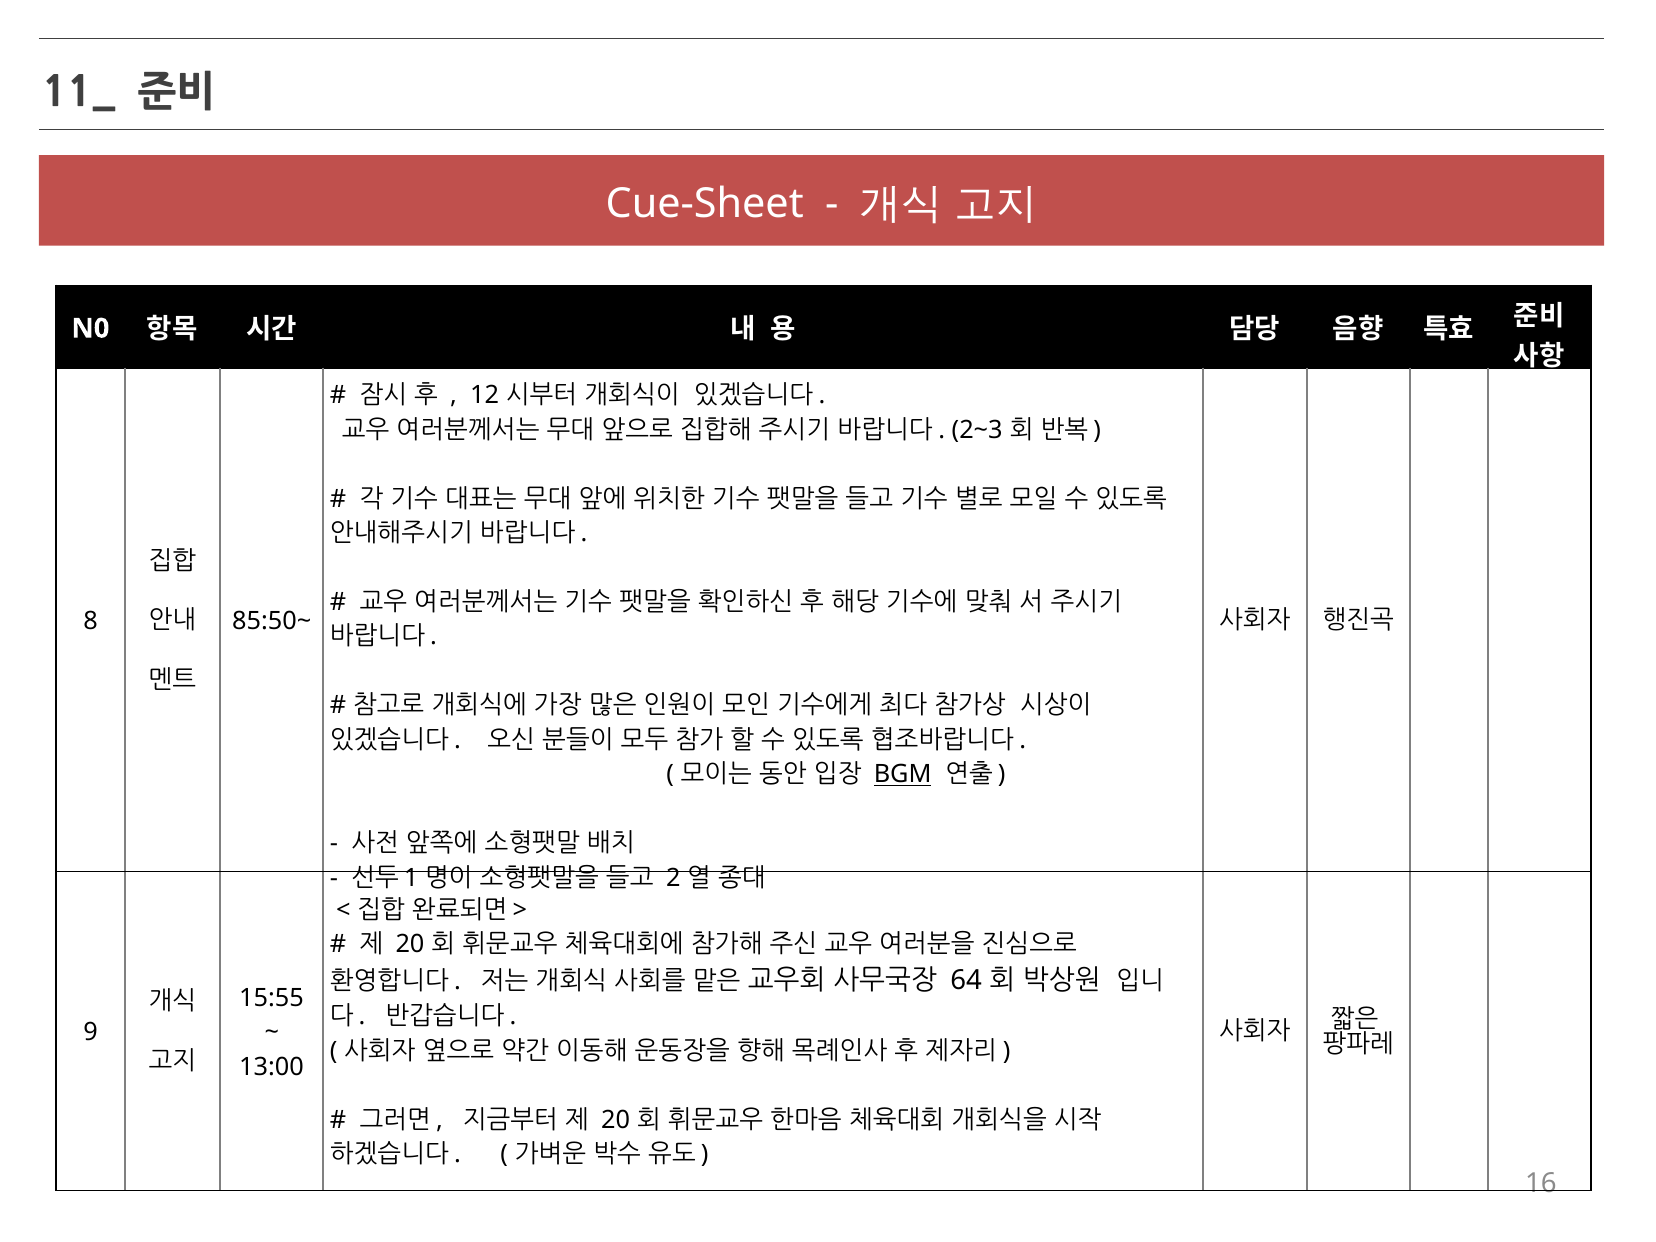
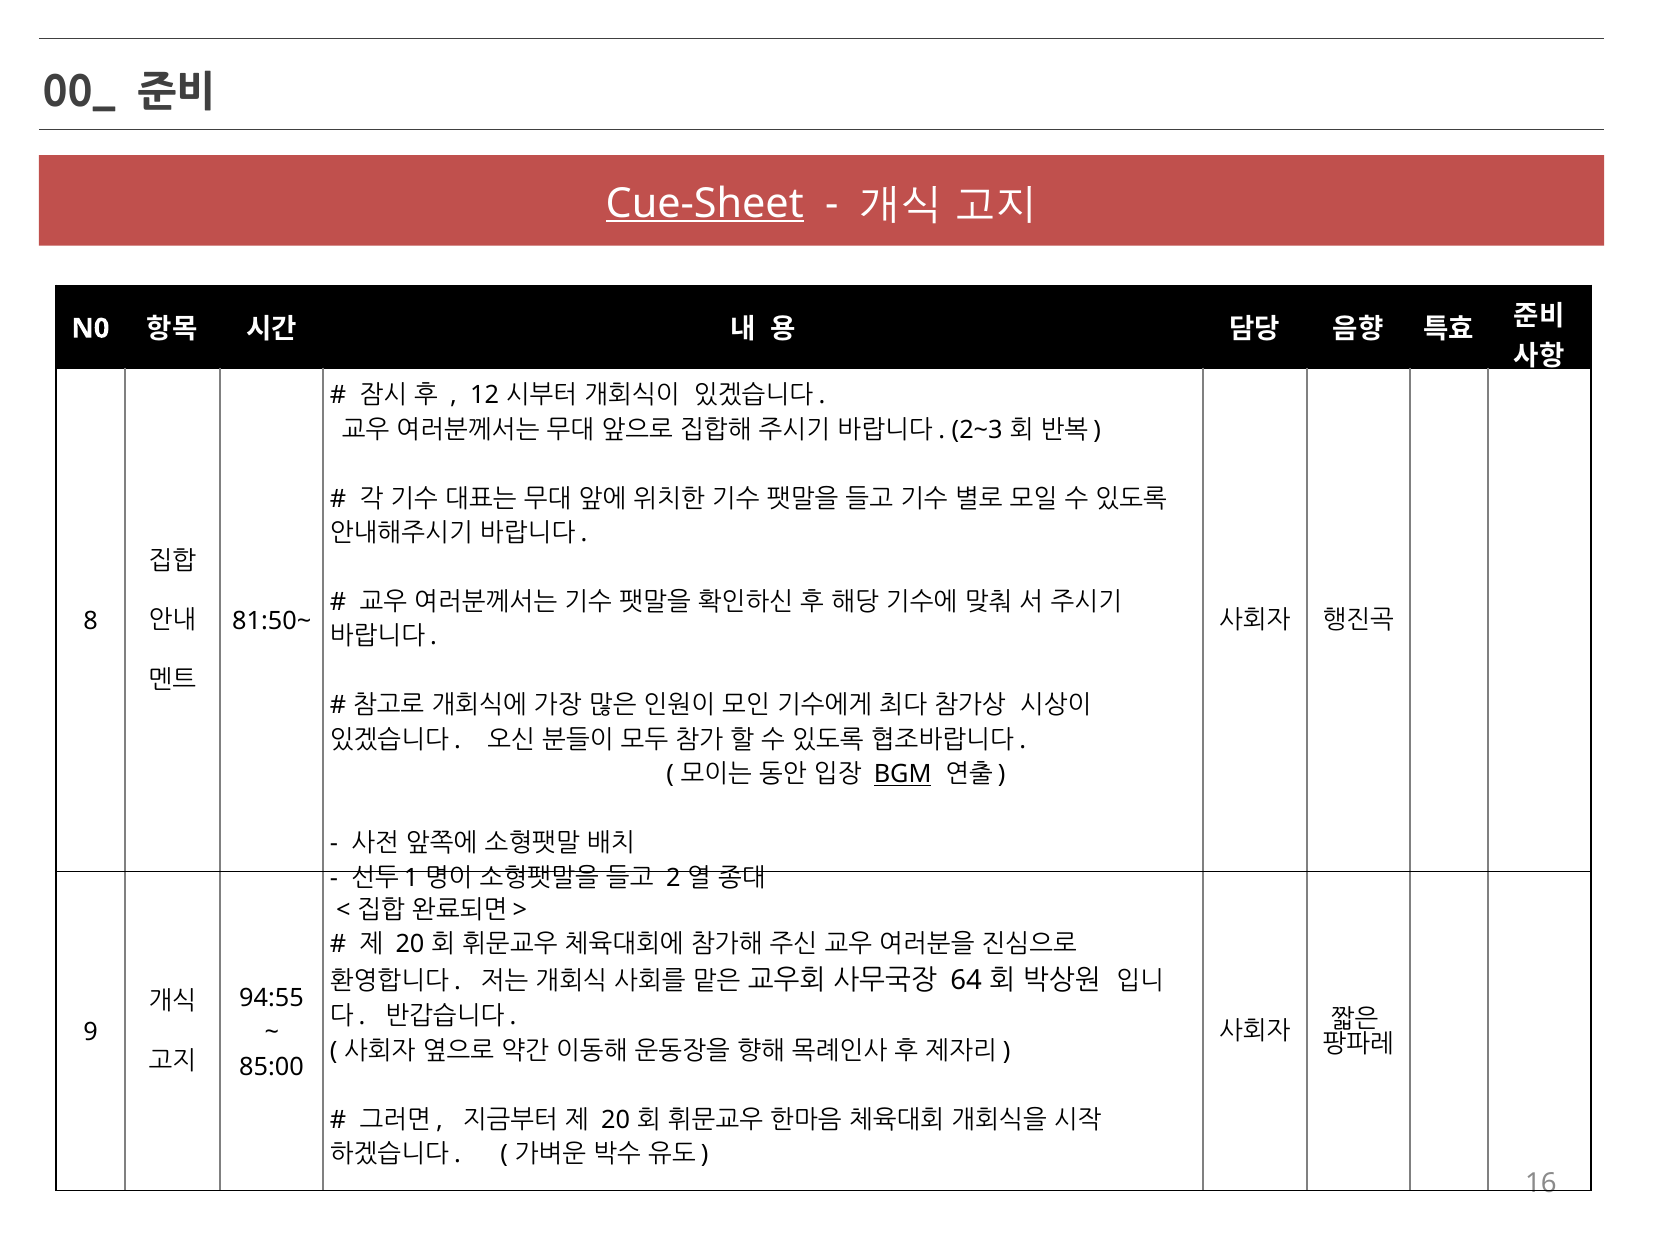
11_: 11_ -> 00_ (79, 93)
Cue-Sheet underline: none -> present (705, 203)
85:50~: 85:50~ -> 81:50~ (272, 621)
15:55: 15:55 -> 94:55 (272, 998)
13:00: 13:00 -> 85:00 (272, 1067)
